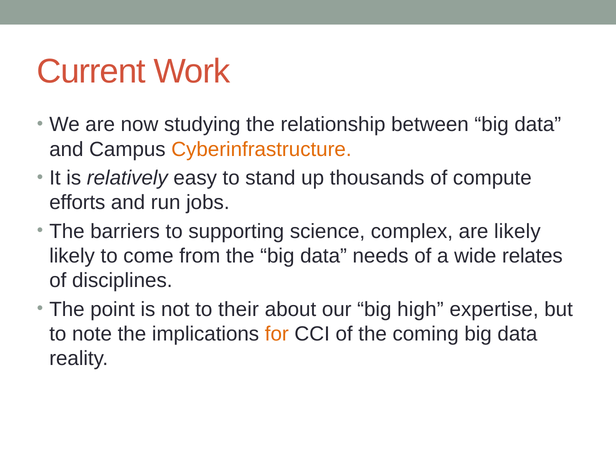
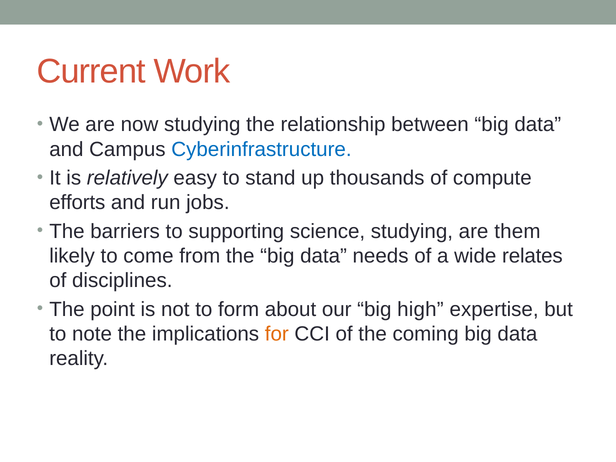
Cyberinfrastructure colour: orange -> blue (261, 149)
science complex: complex -> studying (412, 231)
are likely: likely -> them (517, 231)
their: their -> form (239, 309)
